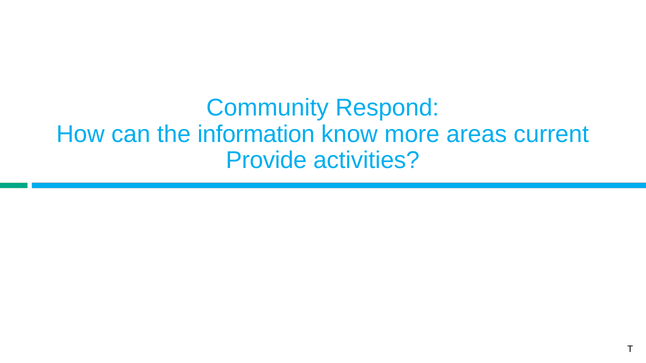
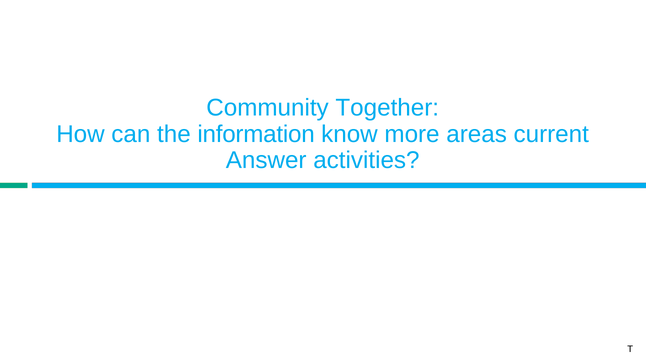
Respond: Respond -> Together (387, 108)
Provide: Provide -> Answer (266, 160)
